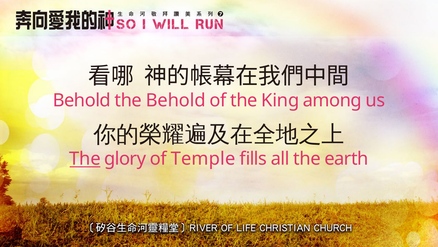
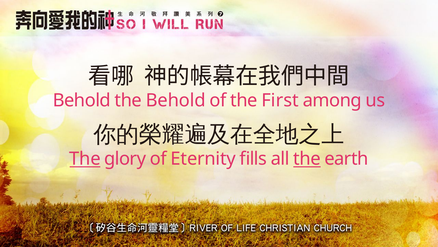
King: King -> First (280, 100)
Temple: Temple -> Eternity (203, 159)
the underline: none -> present (307, 159)
